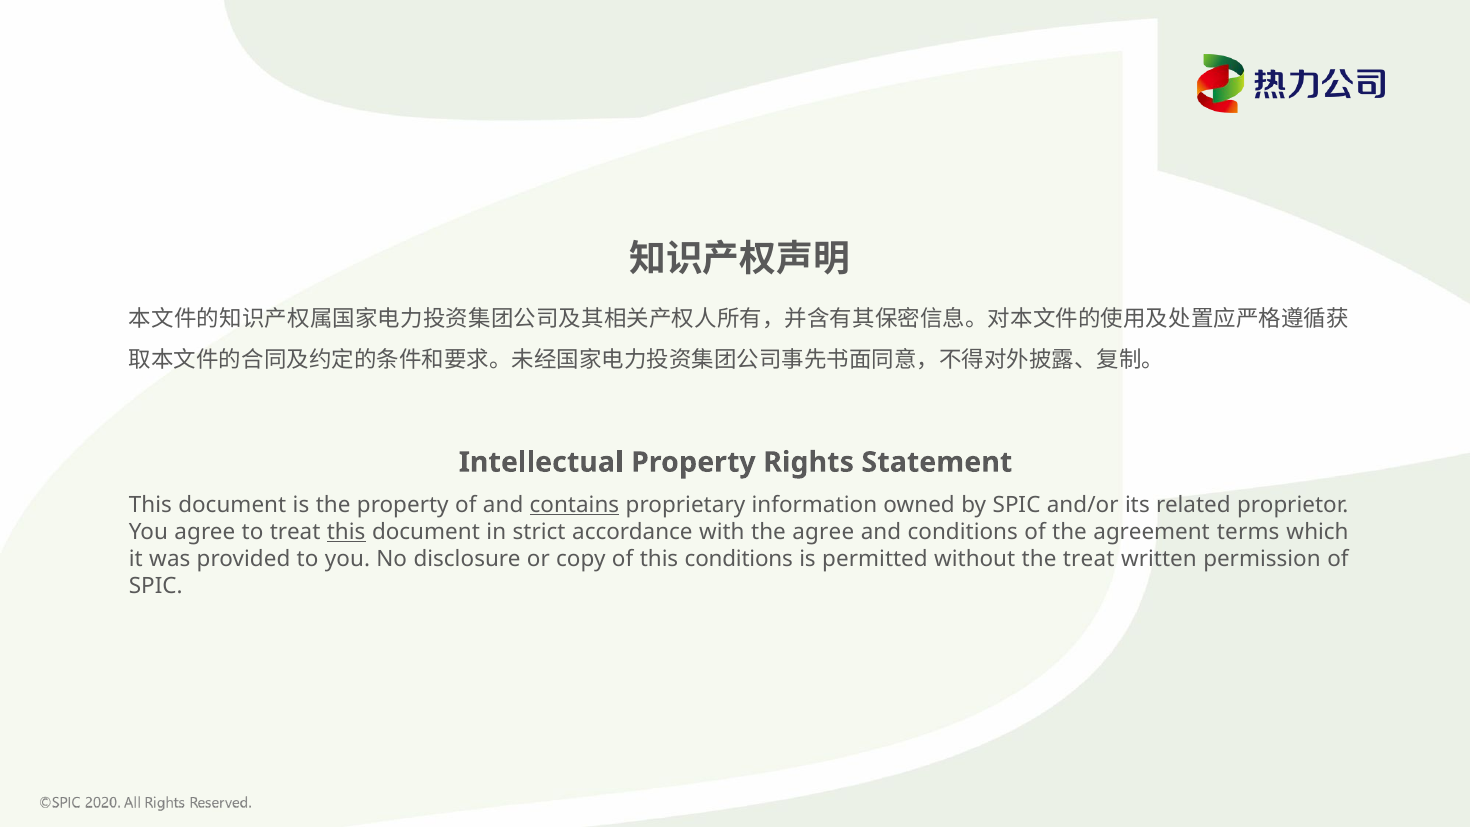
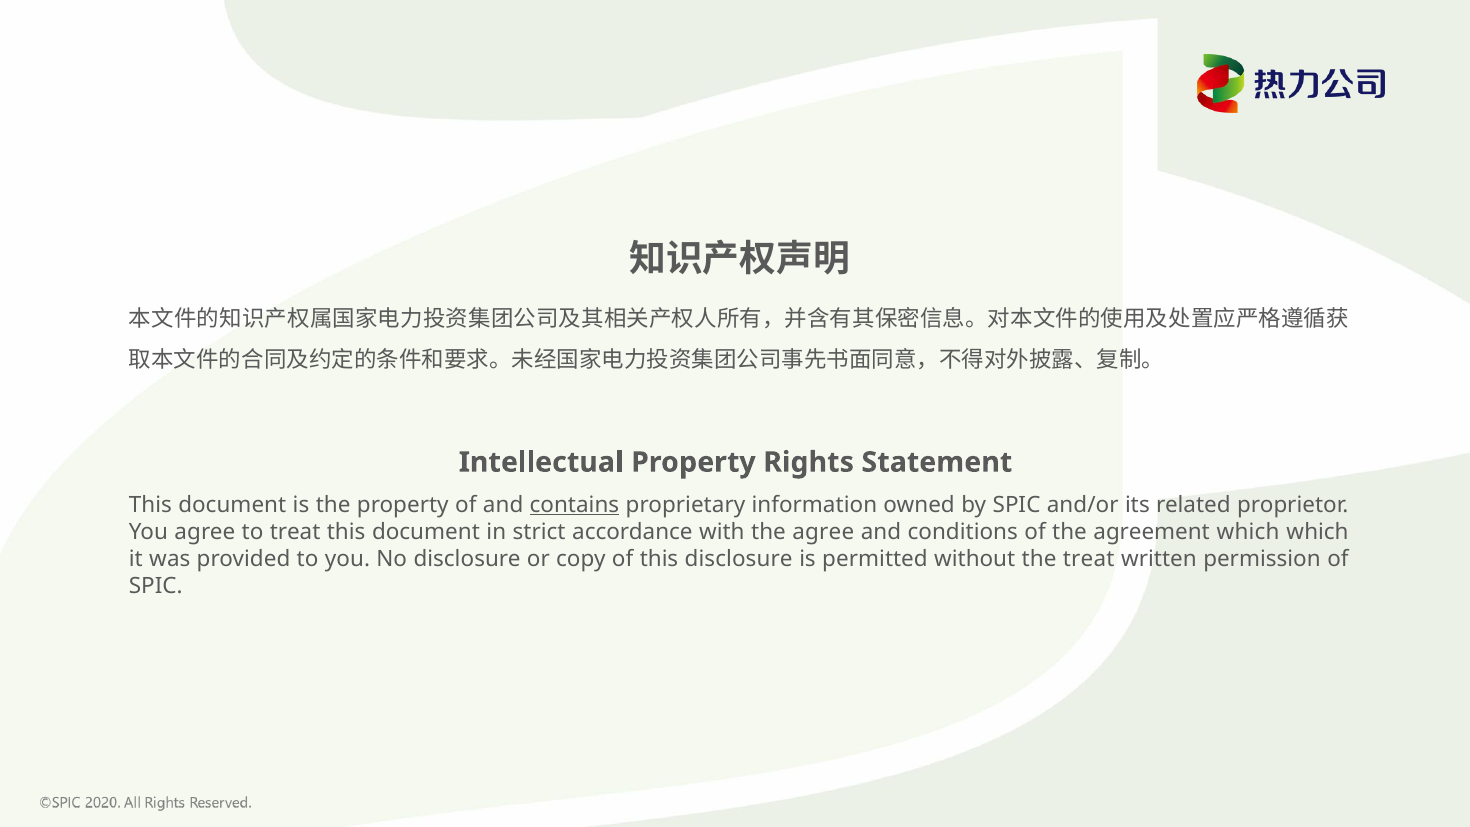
this underline: present -> none (346, 532)
agreement terms: terms -> which (1248, 532)
this conditions: conditions -> disclosure (739, 559)
